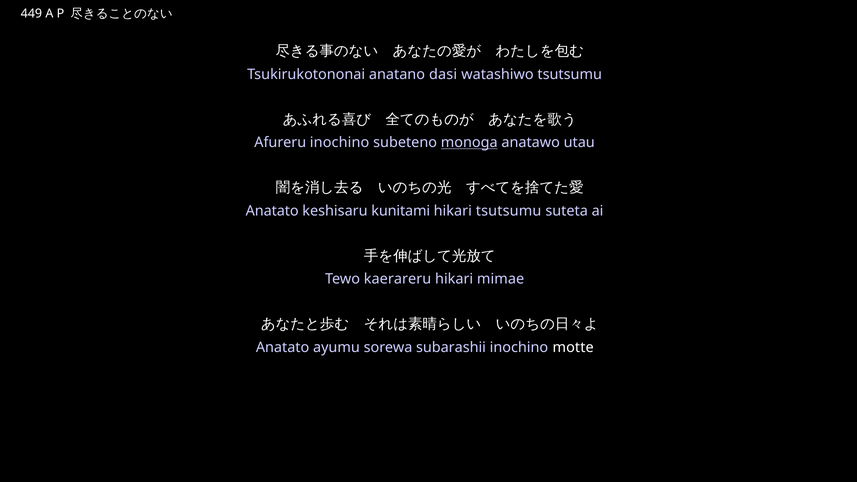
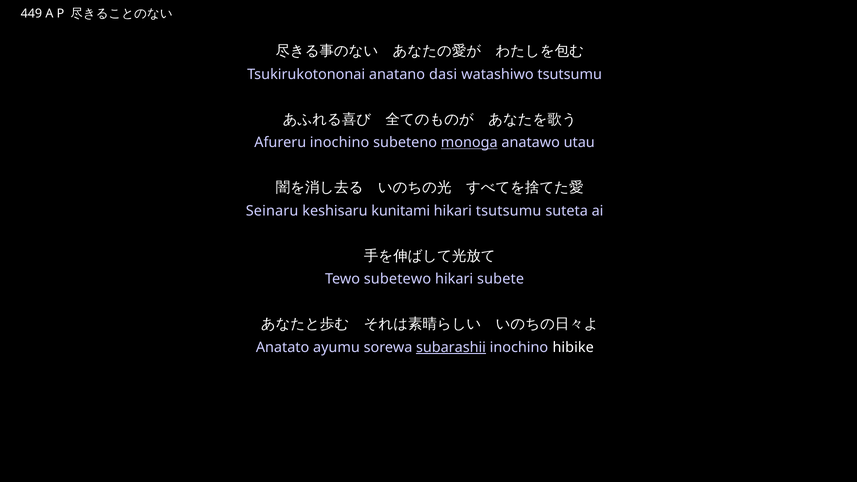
Anatato: Anatato -> Seinaru (272, 211)
kaerareru: kaerareru -> subetewo (397, 279)
mimae: mimae -> subete (501, 279)
subarashii underline: none -> present (451, 347)
motte: motte -> hibike (573, 347)
